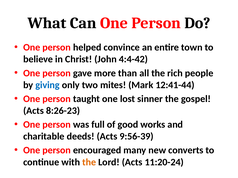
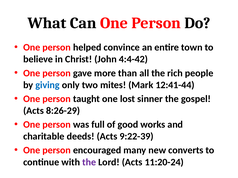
8:26-23: 8:26-23 -> 8:26-29 (63, 111)
9:56-39: 9:56-39 -> 9:22-39 (137, 137)
the colour: orange -> purple (89, 163)
